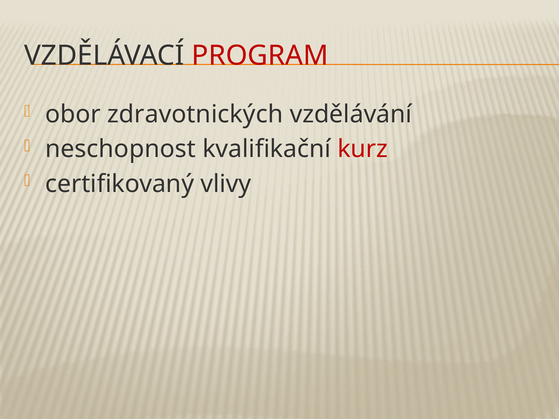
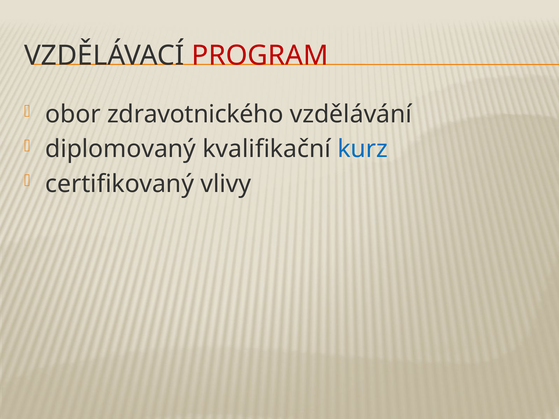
zdravotnických: zdravotnických -> zdravotnického (195, 114)
neschopnost: neschopnost -> diplomovaný (121, 149)
kurz colour: red -> blue (363, 149)
